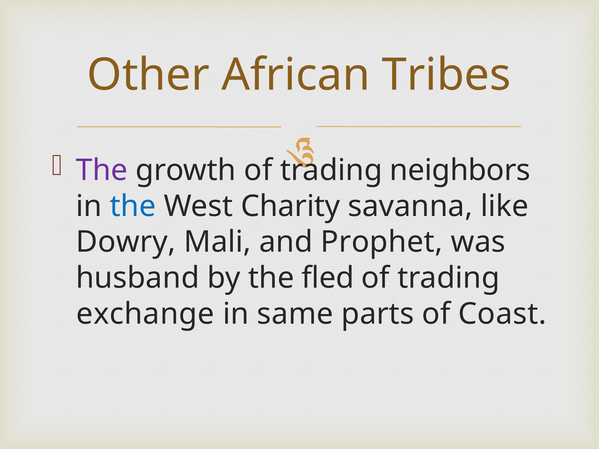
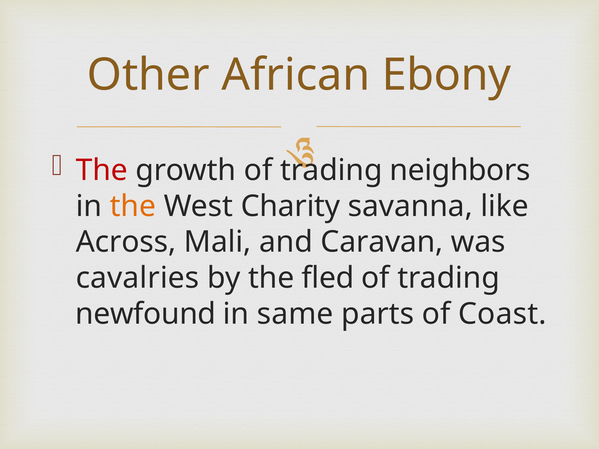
Tribes: Tribes -> Ebony (447, 75)
The colour: purple -> red (102, 170)
the colour: blue -> orange (133, 206)
Dowry: Dowry -> Across (126, 242)
Prophet: Prophet -> Caravan (382, 242)
husband: husband -> cavalries (138, 278)
exchange: exchange -> newfound (146, 314)
